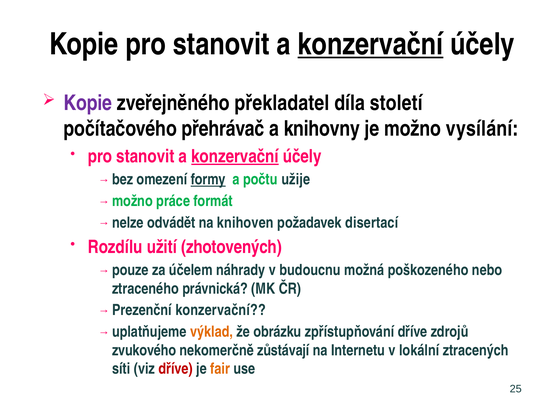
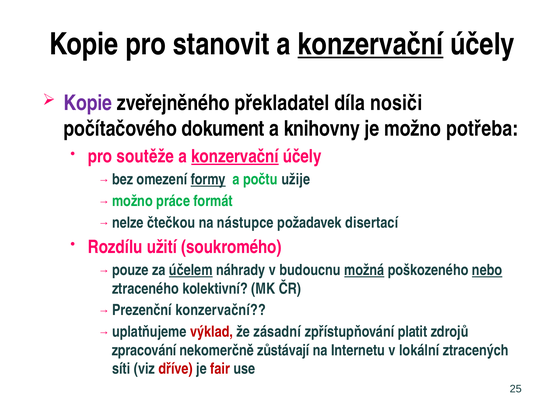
století: století -> nosiči (396, 103)
přehrávač: přehrávač -> dokument (223, 129)
vysílání: vysílání -> potřeba (482, 129)
stanovit: stanovit -> soutěže (145, 156)
odvádět: odvádět -> čtečkou (171, 223)
knihoven: knihoven -> nástupce (245, 223)
zhotovených: zhotovených -> soukromého (231, 247)
účelem underline: none -> present (191, 270)
možná underline: none -> present (364, 270)
nebo underline: none -> present (487, 270)
právnická: právnická -> kolektivní (215, 289)
výklad colour: orange -> red (212, 332)
obrázku: obrázku -> zásadní (277, 332)
zpřístupňování dříve: dříve -> platit (412, 332)
zvukového: zvukového -> zpracování (144, 351)
fair colour: orange -> red (220, 369)
